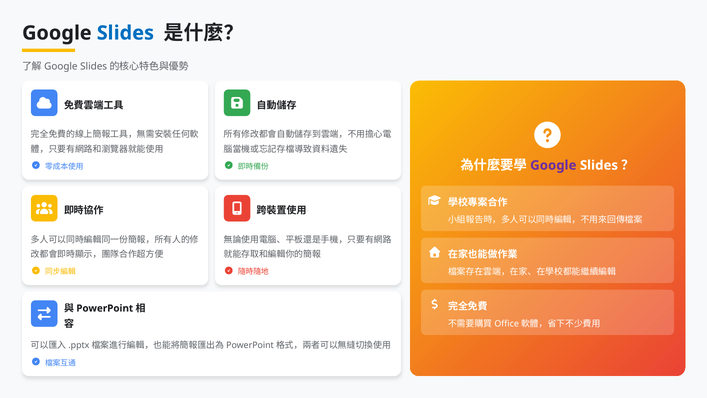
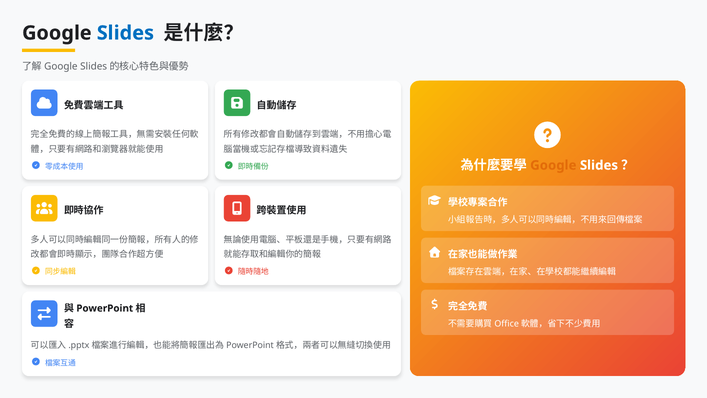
Google colour: purple -> orange (553, 165)
